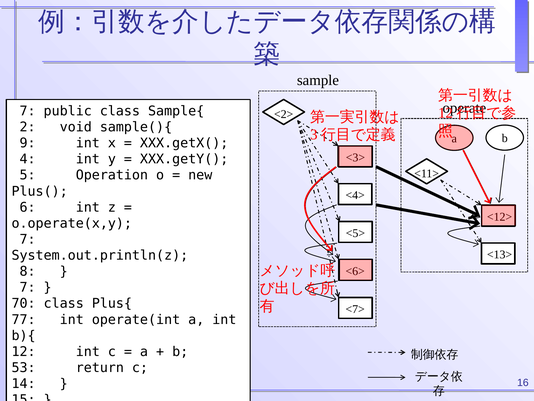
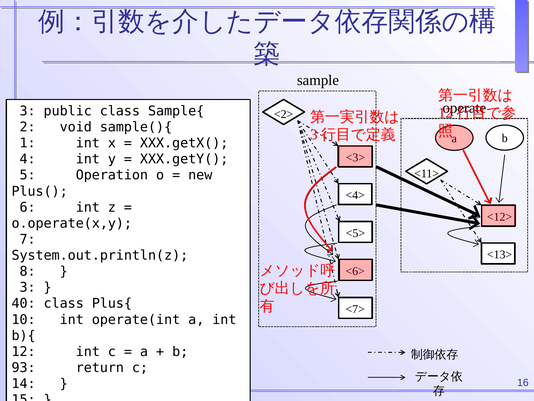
7: 7 -> 3 (28, 111)
9: 9 -> 1 (28, 143)
7: 7 -> 3 (28, 287)
70: 70 -> 40 (24, 303)
77: 77 -> 10 (24, 319)
53: 53 -> 93 (24, 367)
